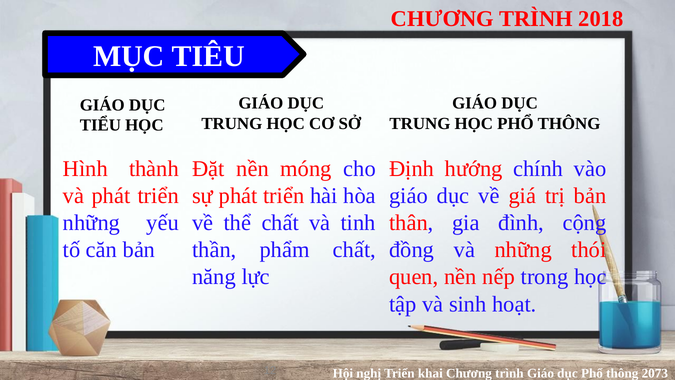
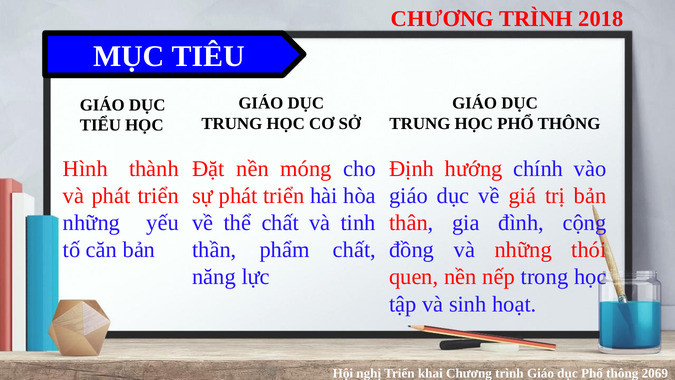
2073: 2073 -> 2069 (655, 373)
